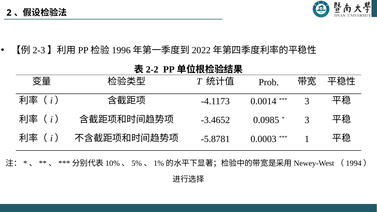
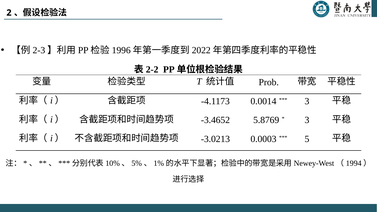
0.0985: 0.0985 -> 5.8769 (266, 120)
-5.8781: -5.8781 -> -3.0213 (215, 139)
1: 1 -> 5 (307, 139)
